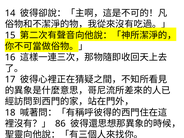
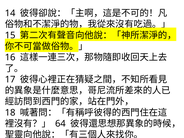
86: 86 -> 64 (60, 124)
